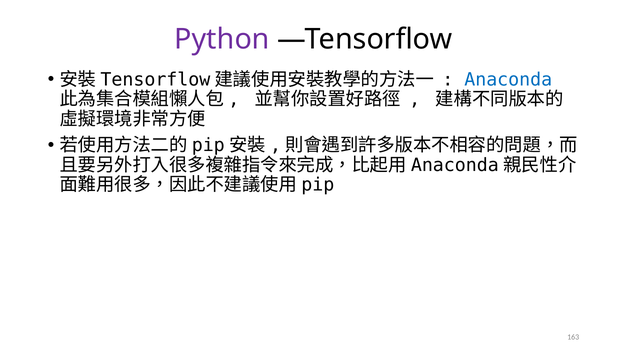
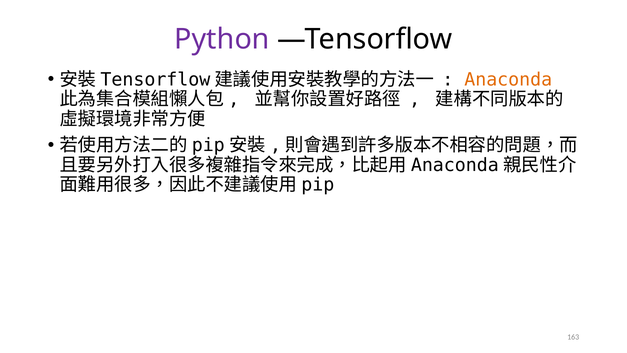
Anaconda colour: blue -> orange (508, 79)
